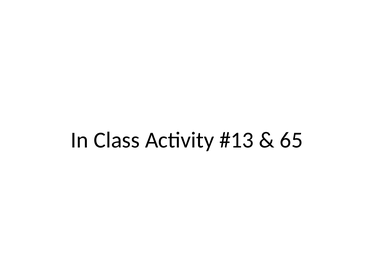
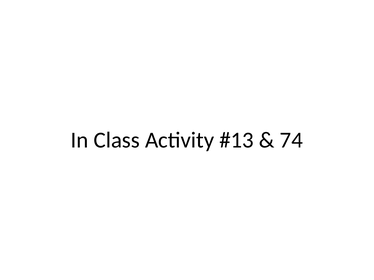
65: 65 -> 74 (291, 140)
